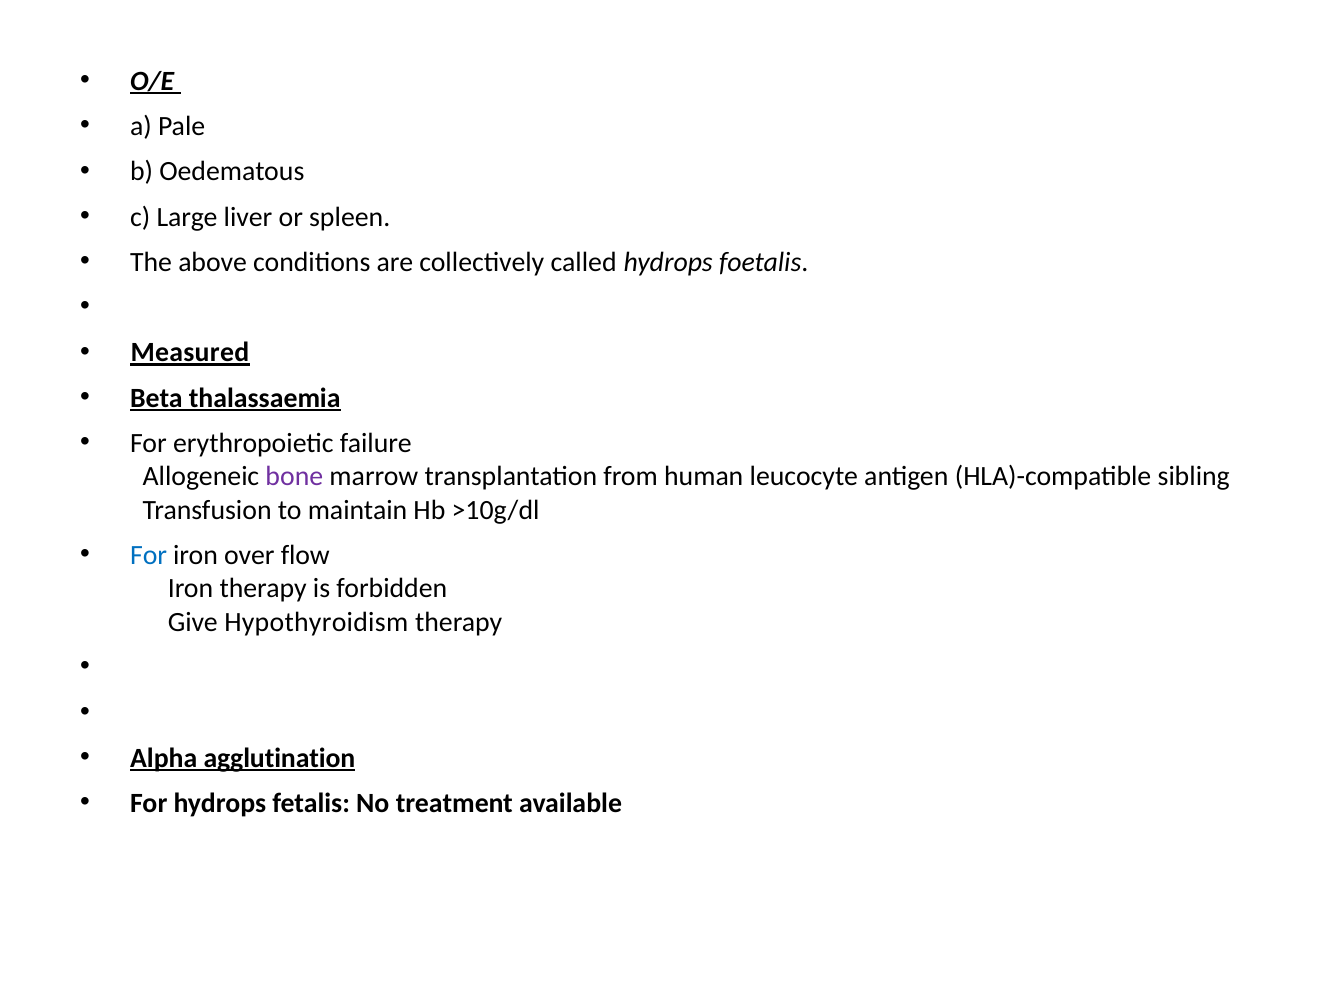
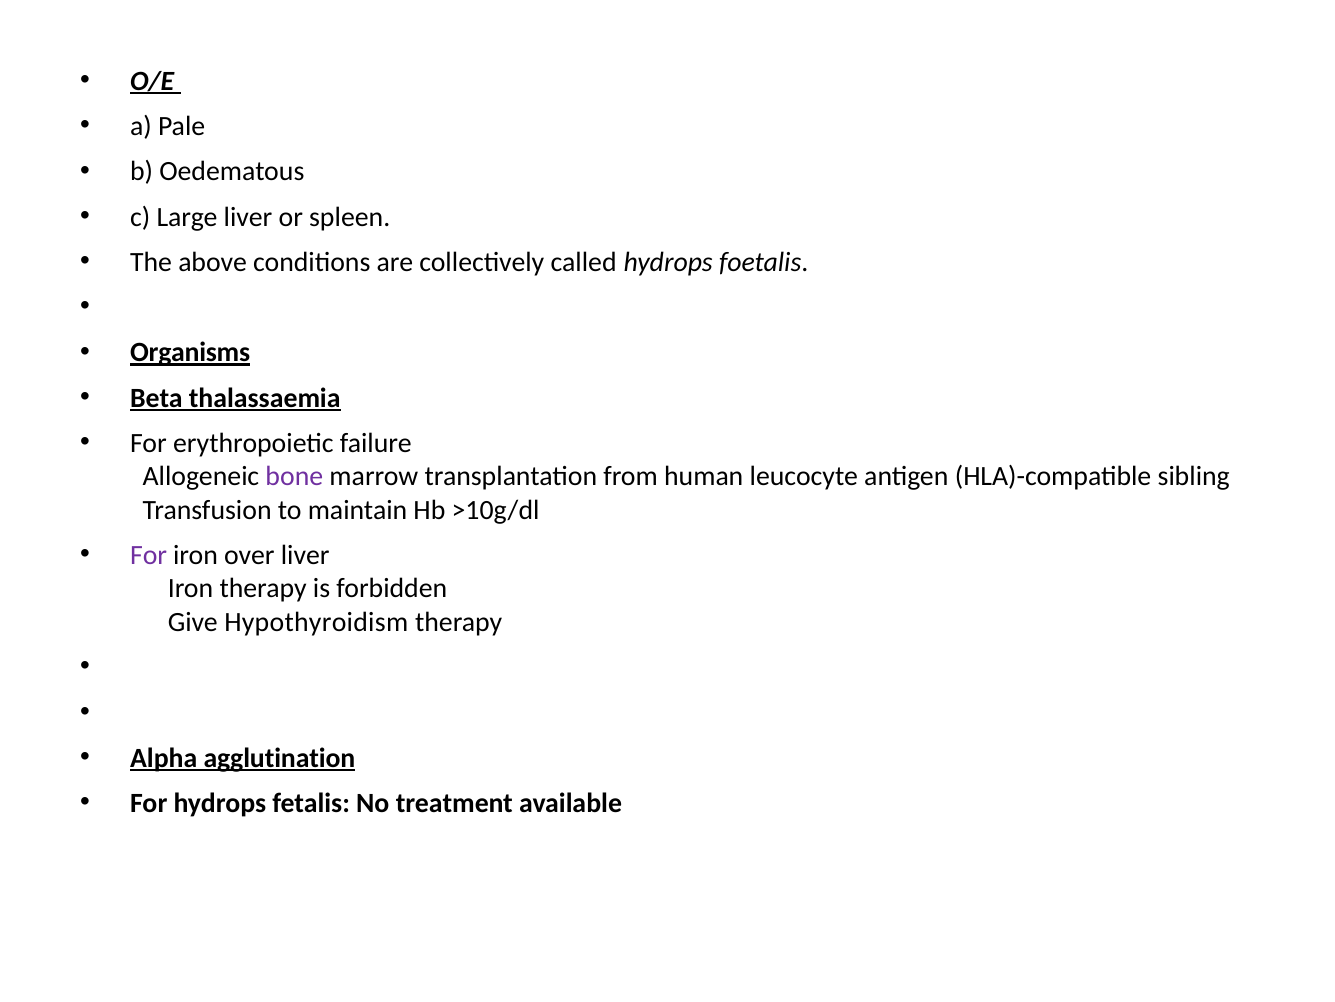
Measured: Measured -> Organisms (190, 352)
For colour: blue -> purple (149, 555)
over flow: flow -> liver (305, 555)
